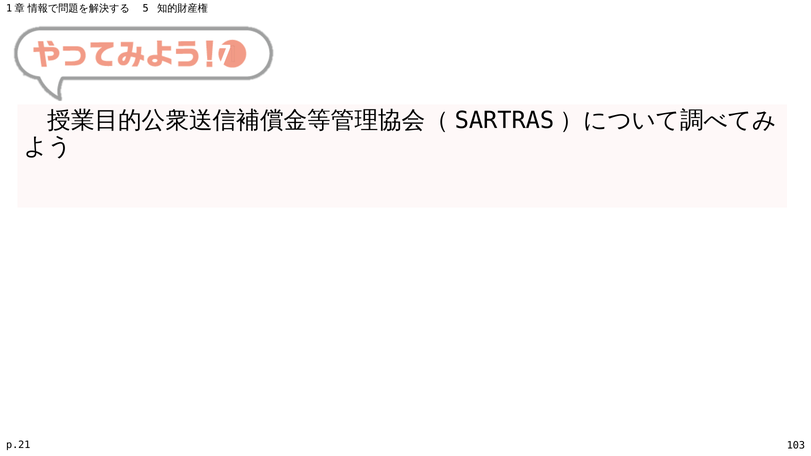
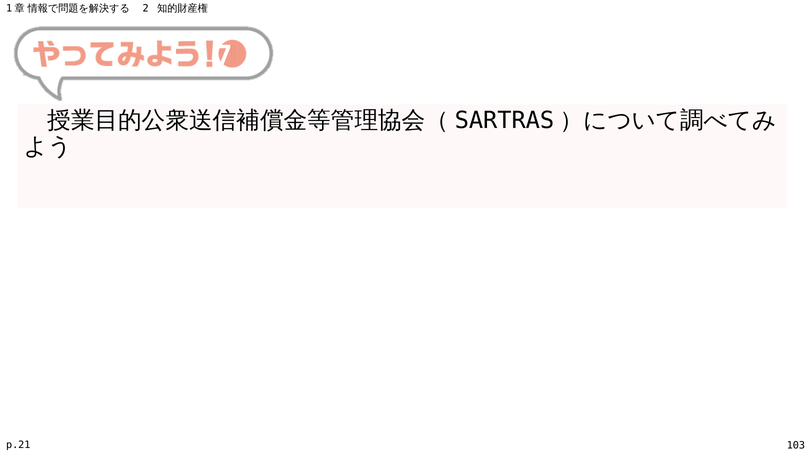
5: 5 -> 2 (146, 8)
